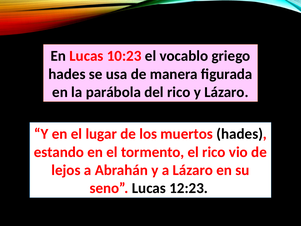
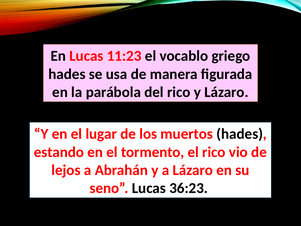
10:23: 10:23 -> 11:23 (124, 56)
12:23: 12:23 -> 36:23 (189, 188)
